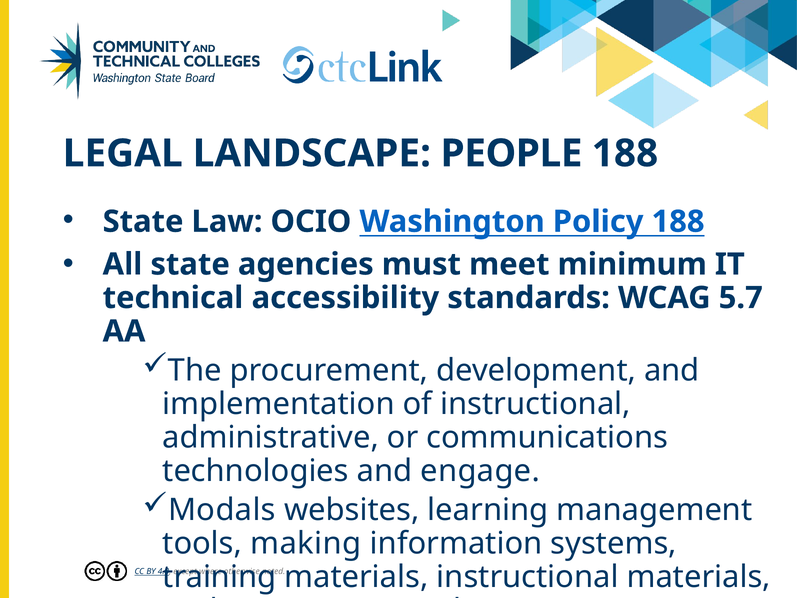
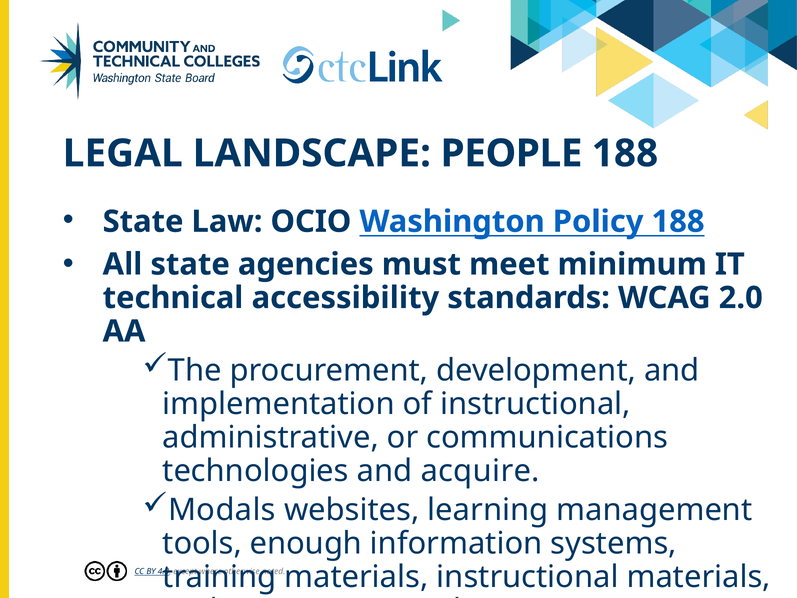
5.7: 5.7 -> 2.0 (741, 298)
engage: engage -> acquire (480, 471)
making: making -> enough (306, 543)
